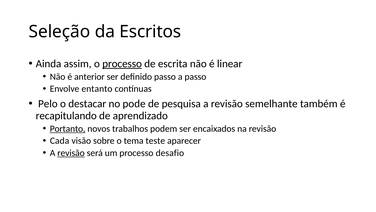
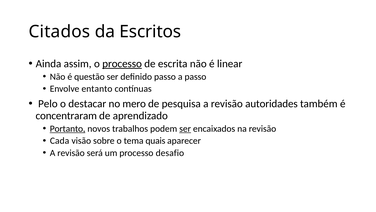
Seleção: Seleção -> Citados (59, 32)
anterior: anterior -> questão (89, 77)
pode: pode -> mero (134, 104)
semelhante: semelhante -> autoridades (271, 104)
recapitulando: recapitulando -> concentraram (66, 115)
ser underline: none -> present (185, 128)
teste: teste -> quais (155, 140)
revisão underline: present -> none (71, 153)
